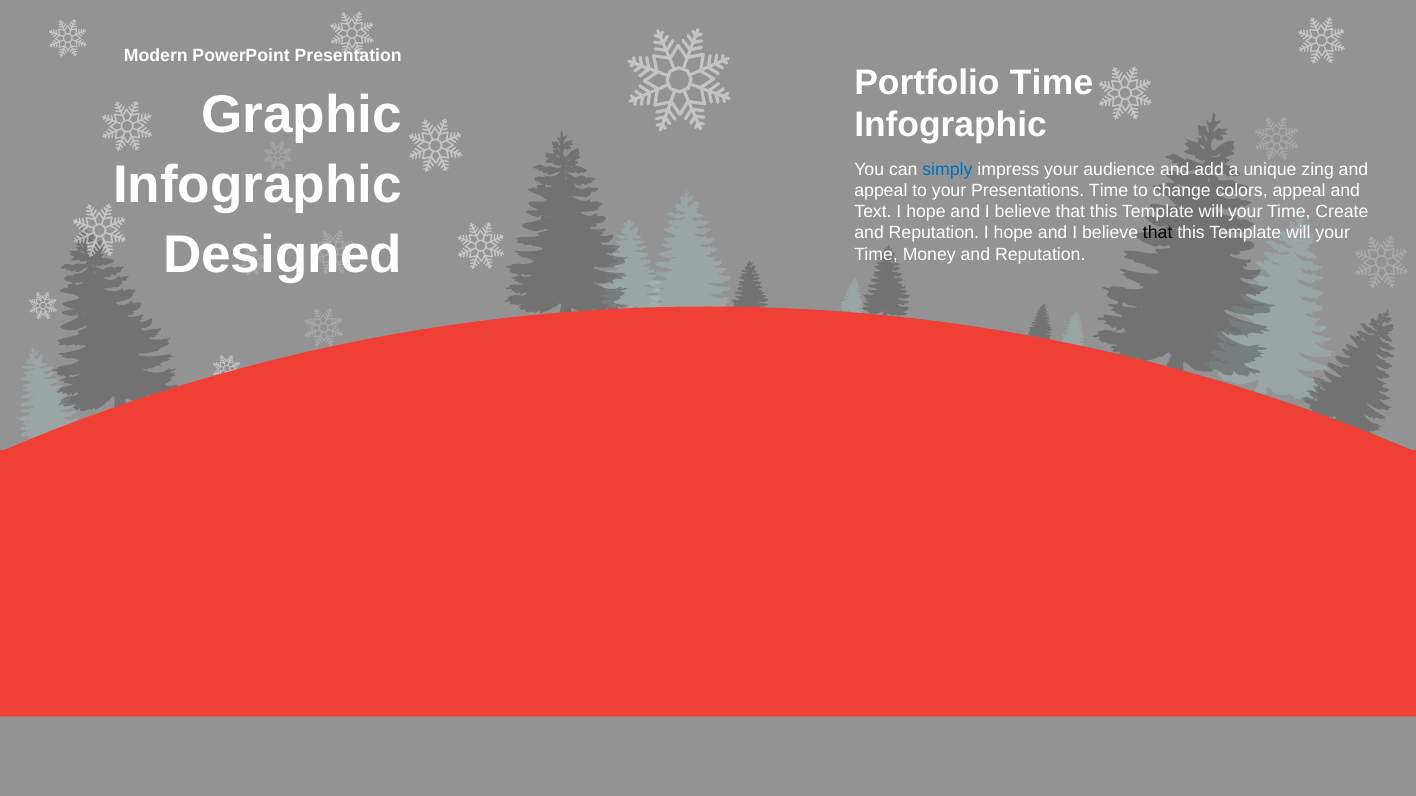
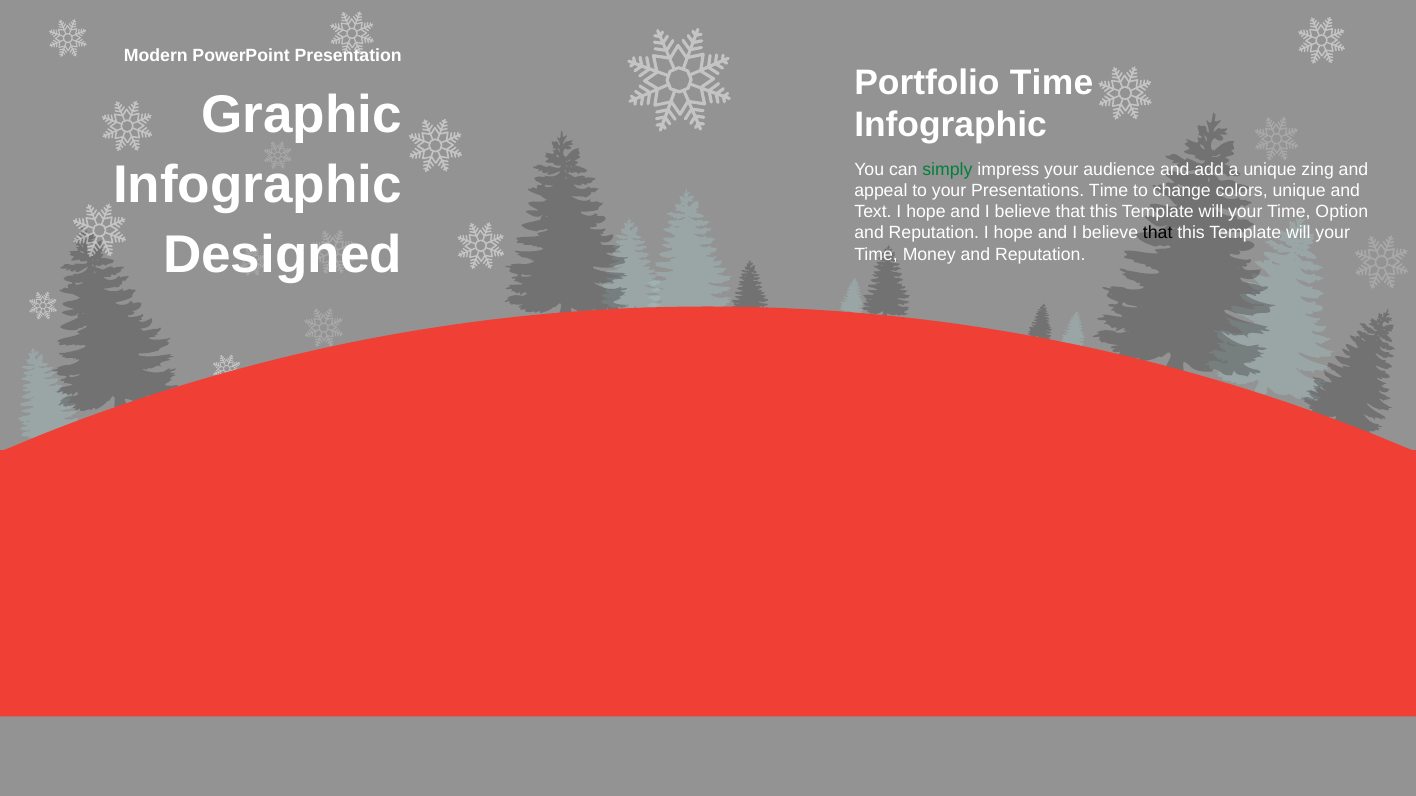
simply colour: blue -> green (947, 170)
colors appeal: appeal -> unique (1299, 191)
Create: Create -> Option (1342, 212)
